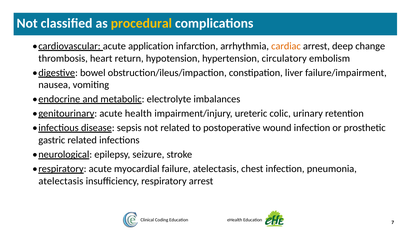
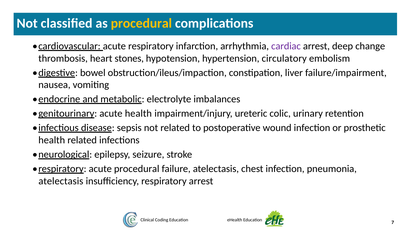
acute application: application -> respiratory (151, 46)
cardiac colour: orange -> purple (286, 46)
return: return -> stones (129, 58)
gastric: gastric -> health (52, 140)
acute myocardial: myocardial -> procedural (137, 169)
